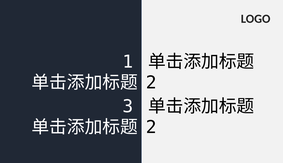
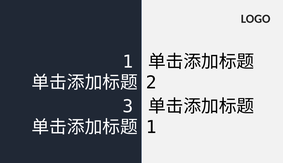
2: 2 -> 1 (151, 127)
